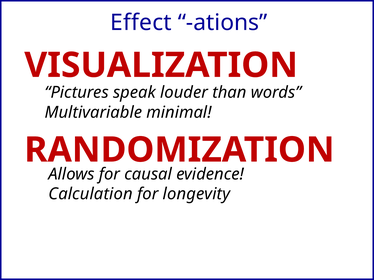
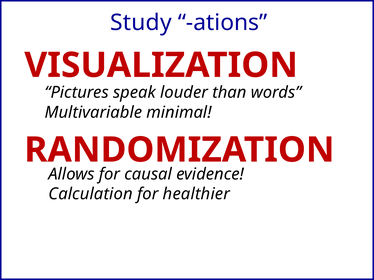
Effect: Effect -> Study (141, 23)
longevity: longevity -> healthier (196, 194)
